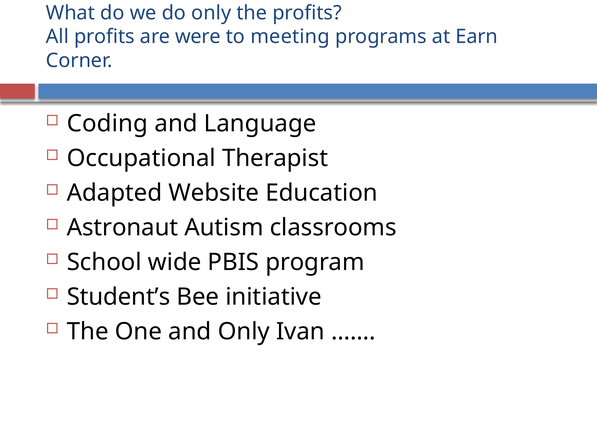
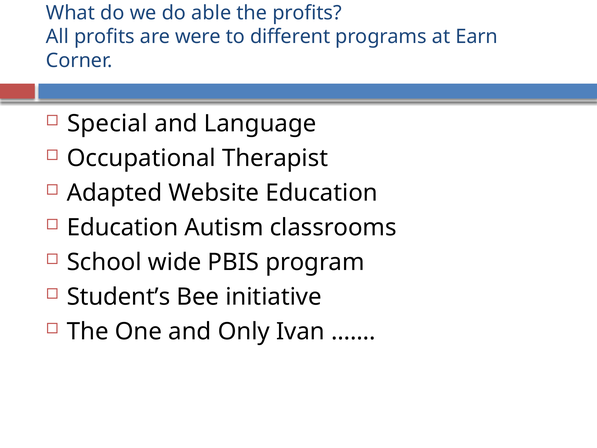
do only: only -> able (211, 13)
meeting: meeting -> different (290, 37)
Coding: Coding -> Special (107, 124)
Astronaut: Astronaut -> Education (123, 228)
